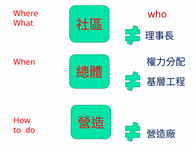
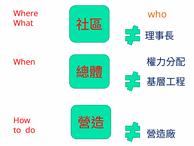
who colour: red -> orange (157, 14)
